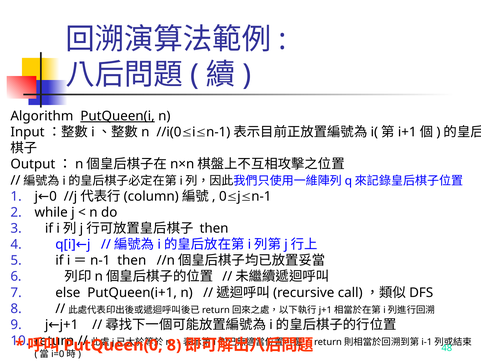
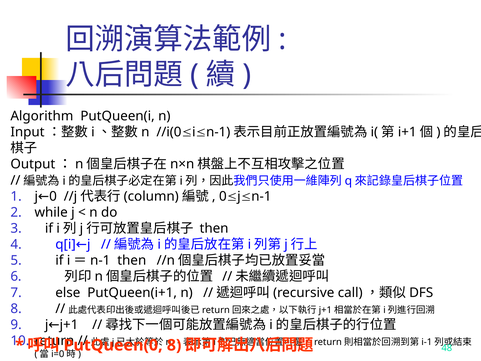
PutQueen(i underline: present -> none (118, 116)
